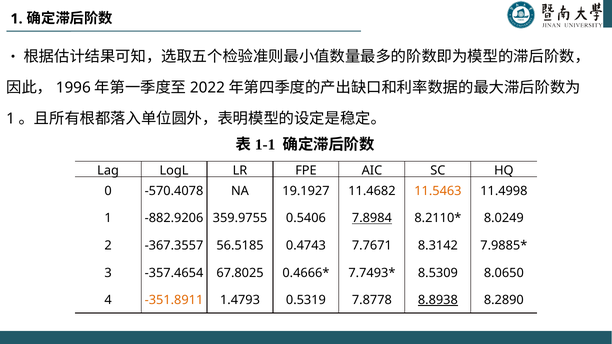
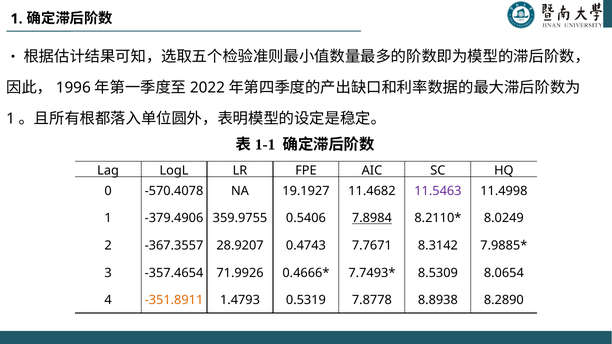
11.5463 colour: orange -> purple (438, 191)
-882.9206: -882.9206 -> -379.4906 (174, 219)
56.5185: 56.5185 -> 28.9207 (240, 246)
67.8025: 67.8025 -> 71.9926 (240, 273)
8.0650: 8.0650 -> 8.0654 (504, 273)
8.8938 underline: present -> none (438, 300)
